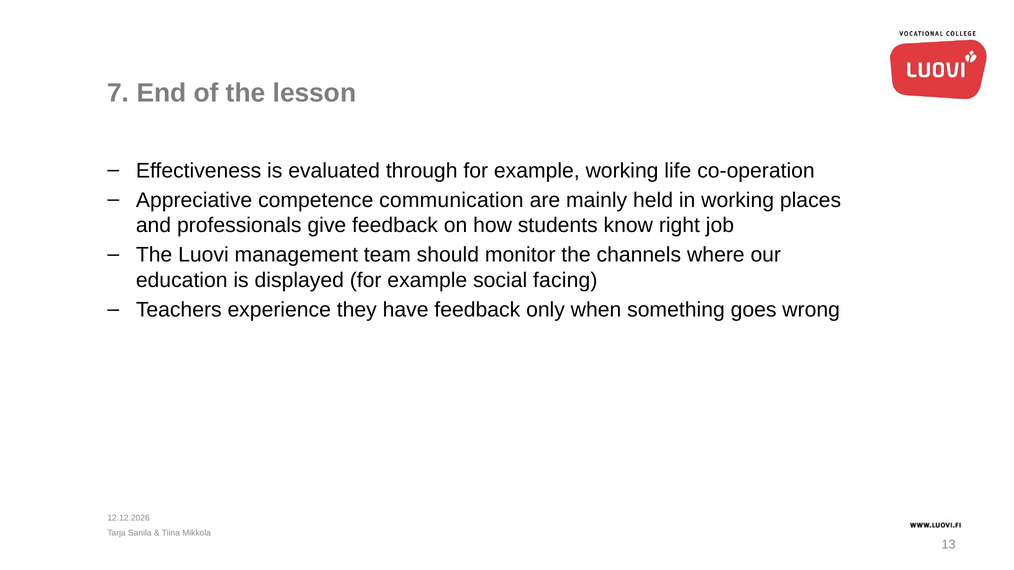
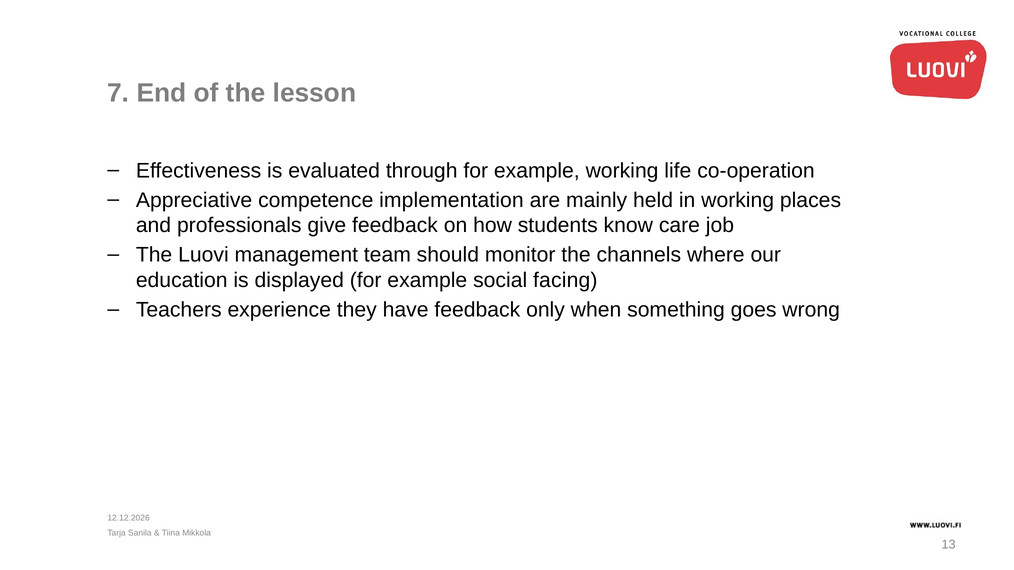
communication: communication -> implementation (451, 200)
right: right -> care (679, 226)
